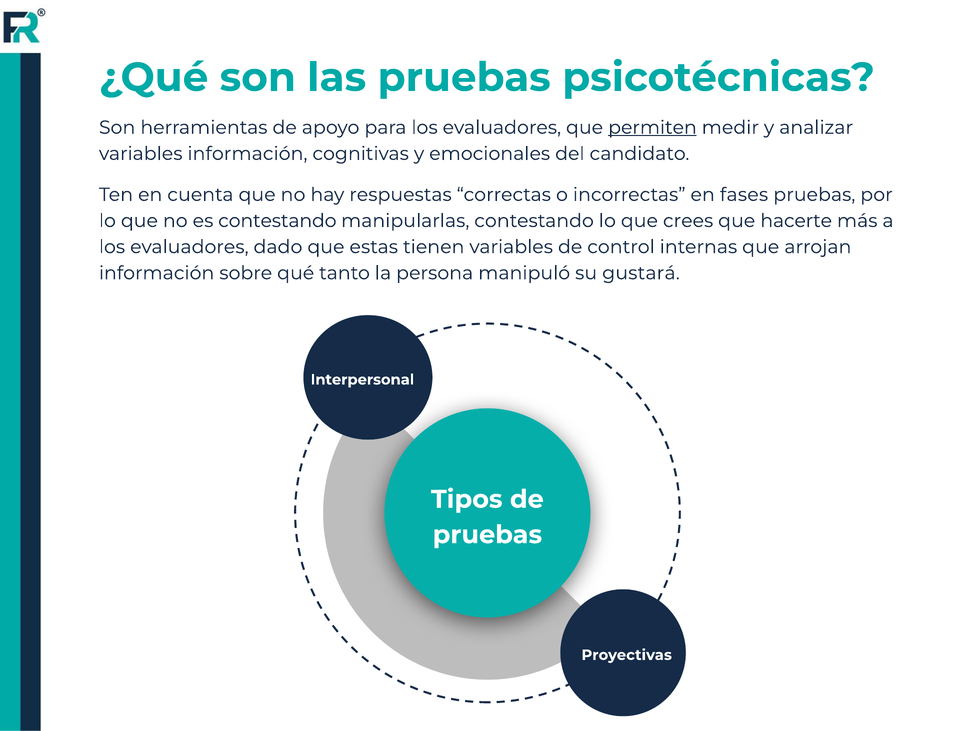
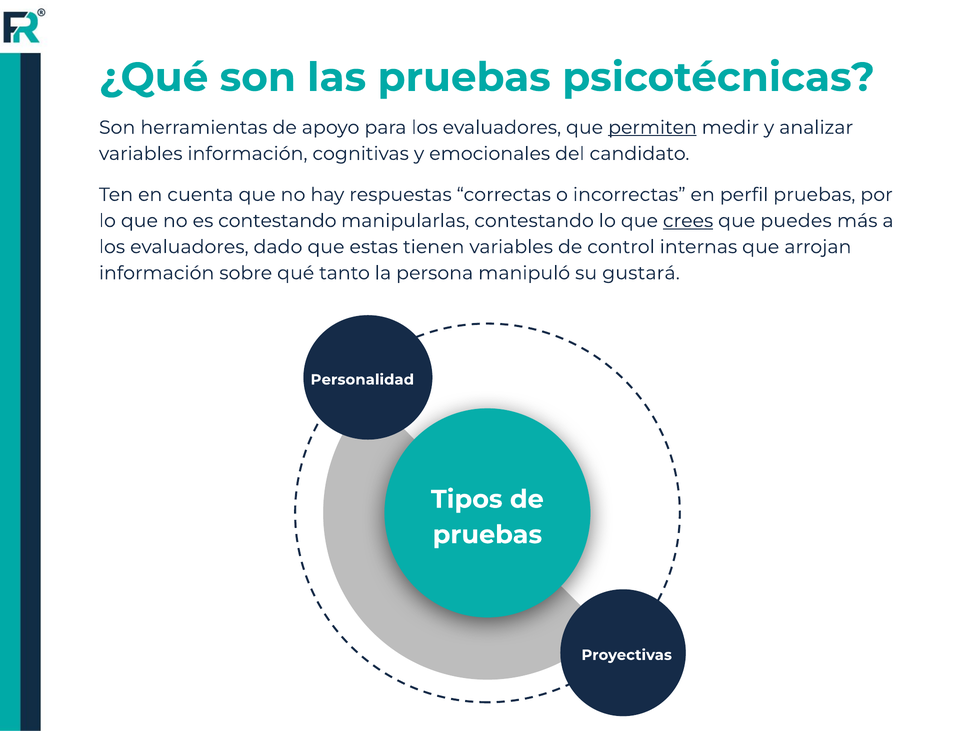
fases: fases -> perfil (744, 195)
crees underline: none -> present (688, 221)
hacerte: hacerte -> puedes (796, 221)
Interpersonal: Interpersonal -> Personalidad (362, 380)
